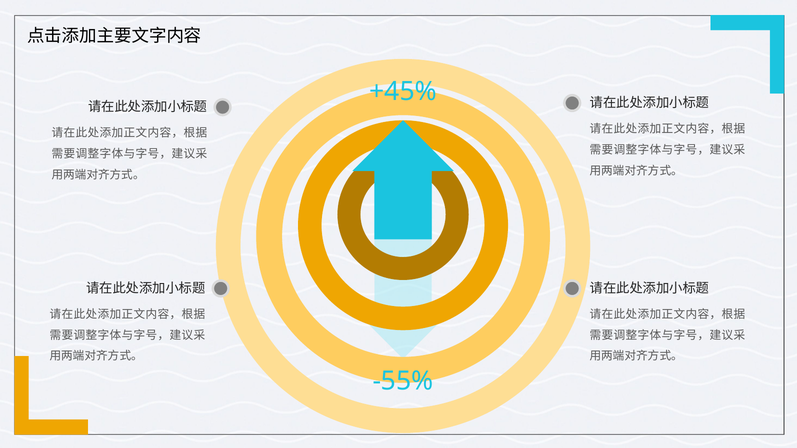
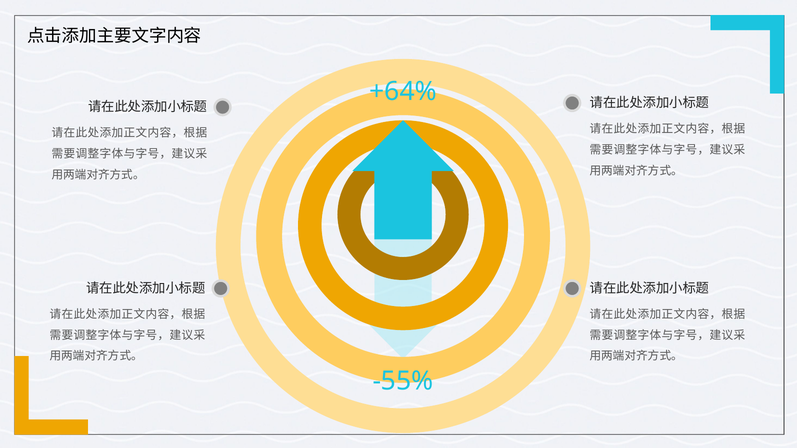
+45%: +45% -> +64% (403, 92)
